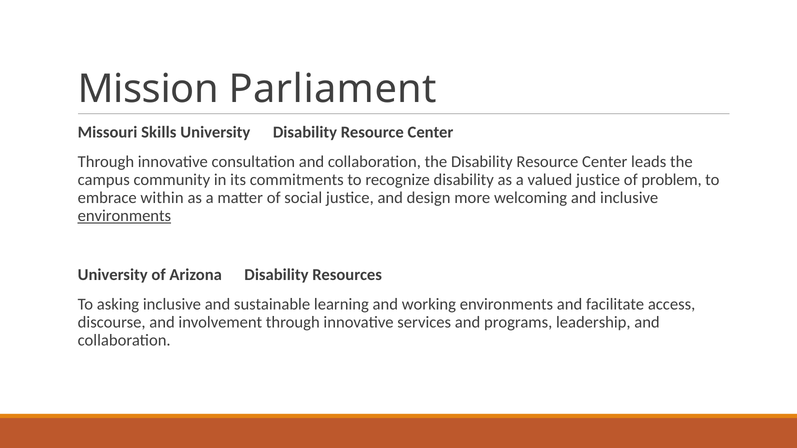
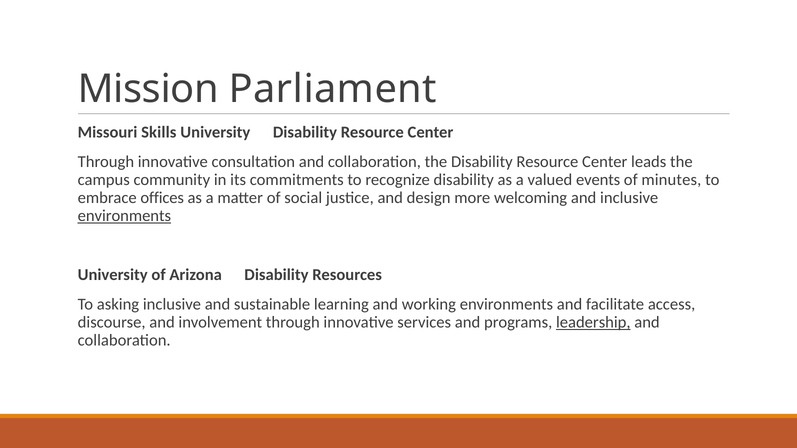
valued justice: justice -> events (598, 180)
problem: problem -> minutes (671, 180)
within: within -> offices (162, 198)
leadership underline: none -> present (593, 322)
